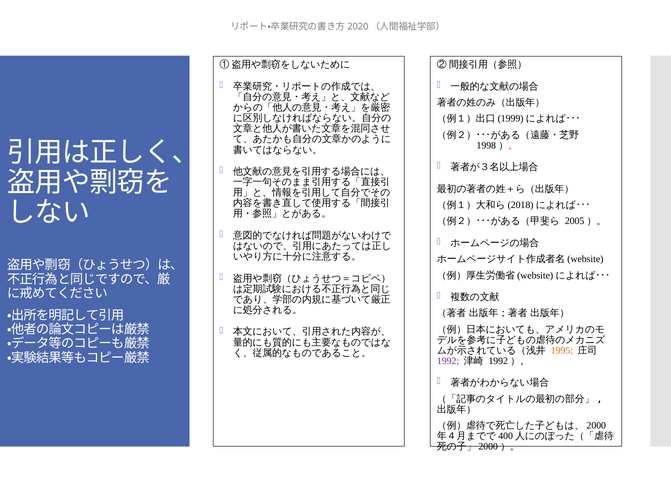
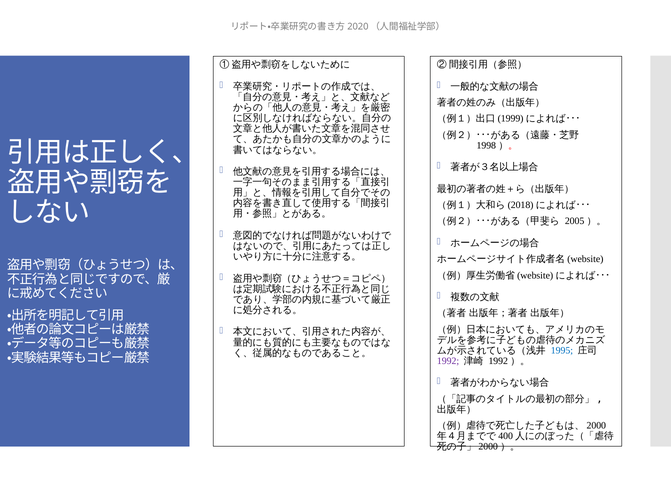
1995 colour: orange -> blue (562, 351)
